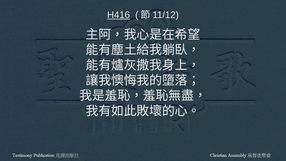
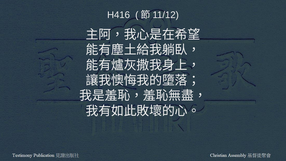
H416 underline: present -> none (119, 15)
